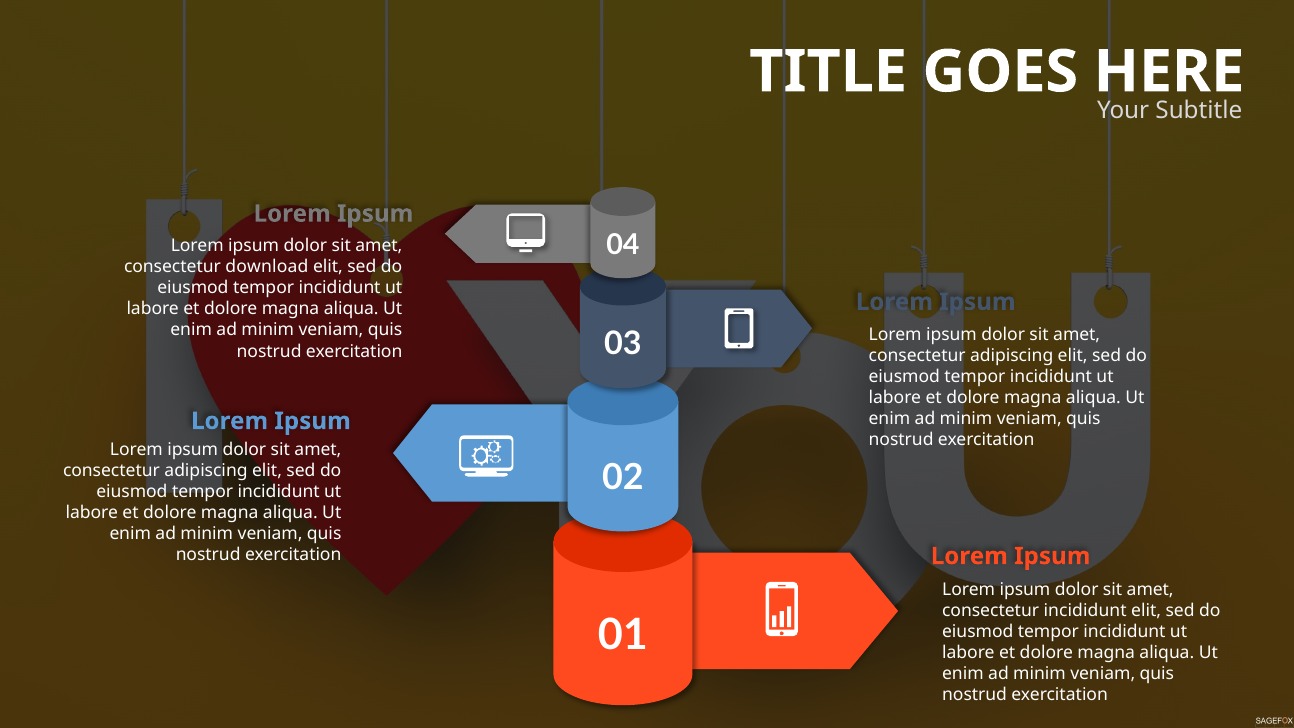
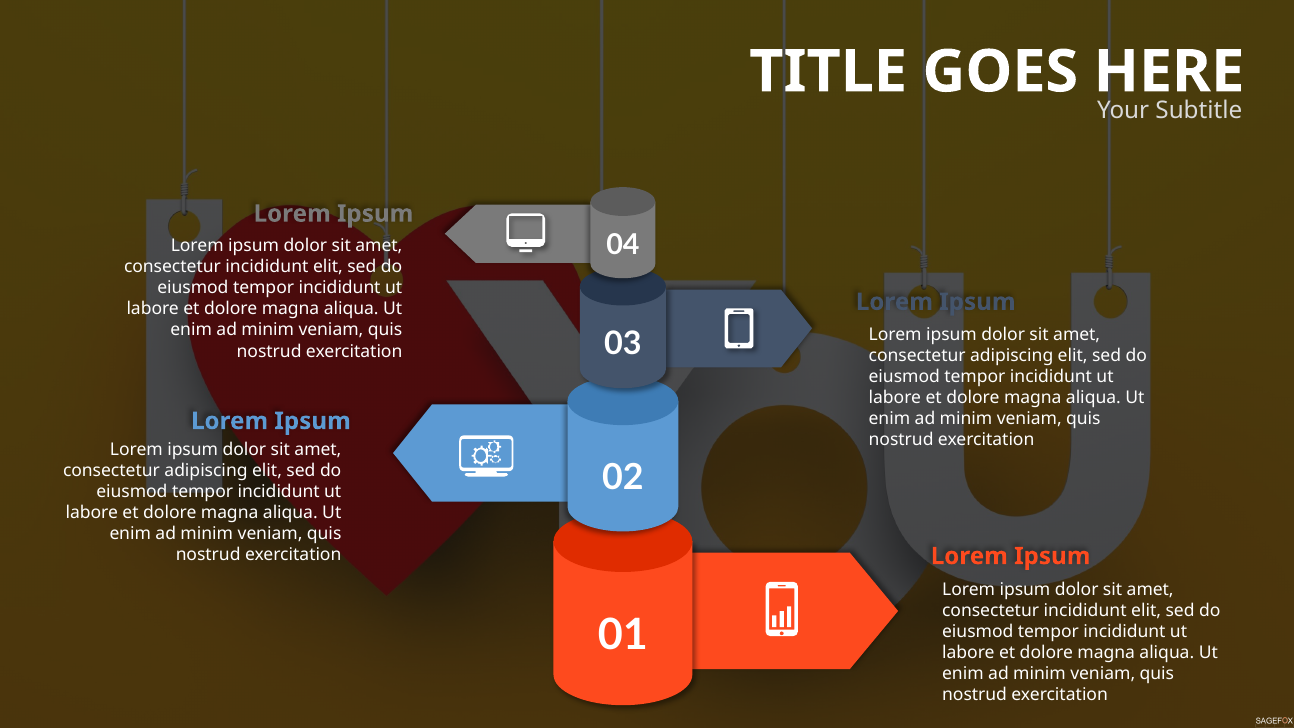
download: download -> incididunt (267, 267)
